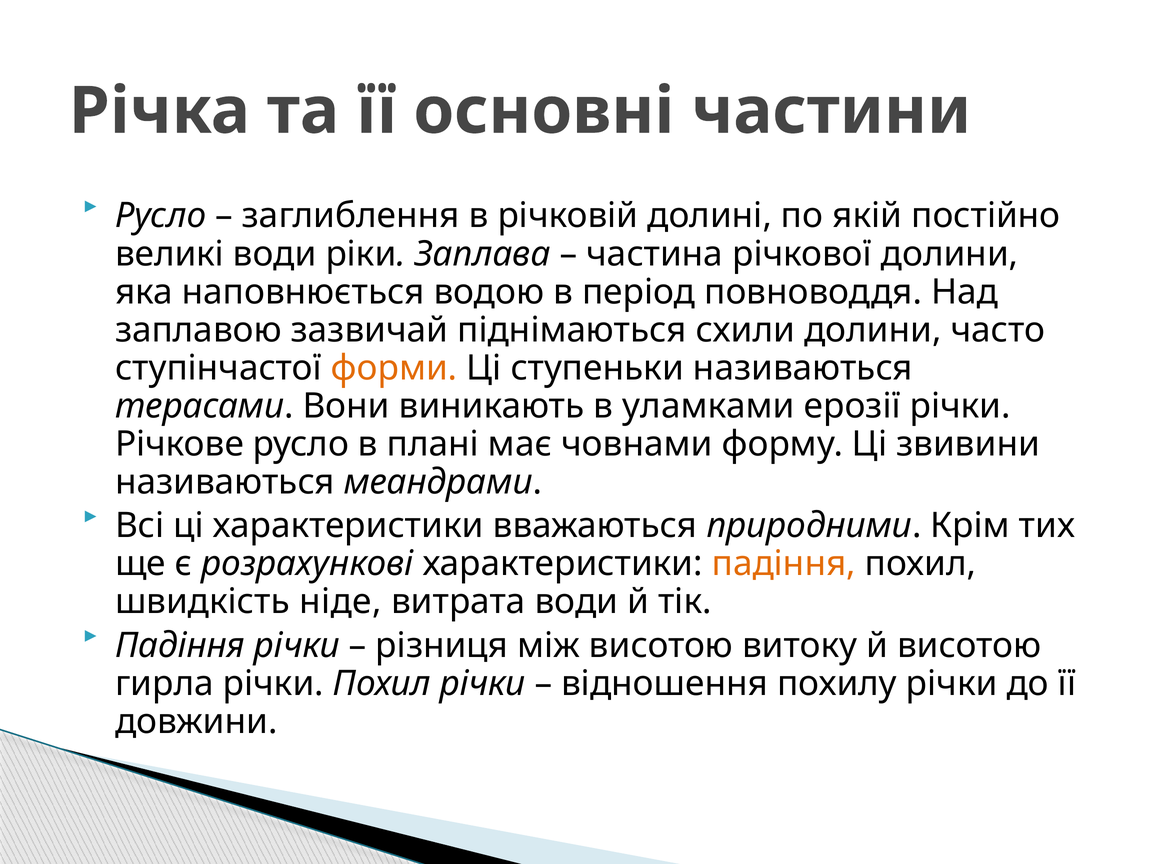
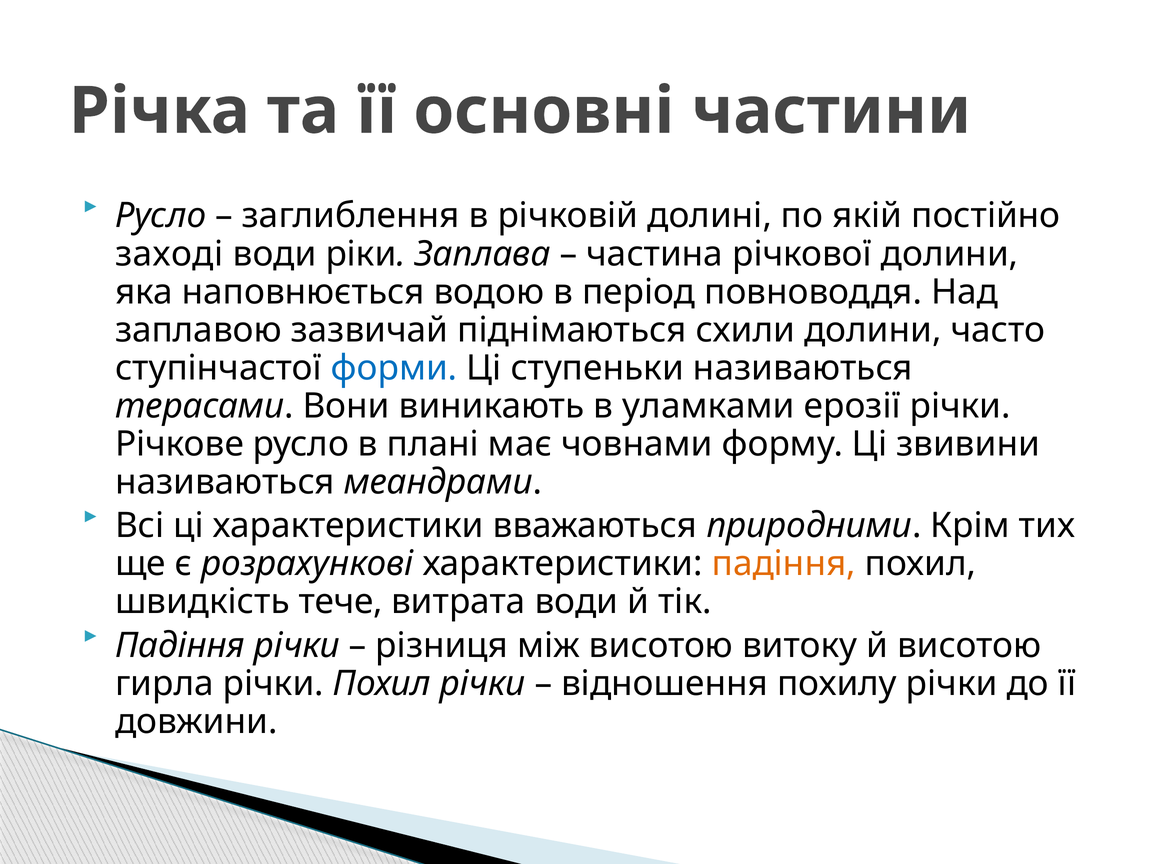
великі: великі -> заході (169, 254)
форми colour: orange -> blue (394, 368)
ніде: ніде -> тече (341, 602)
